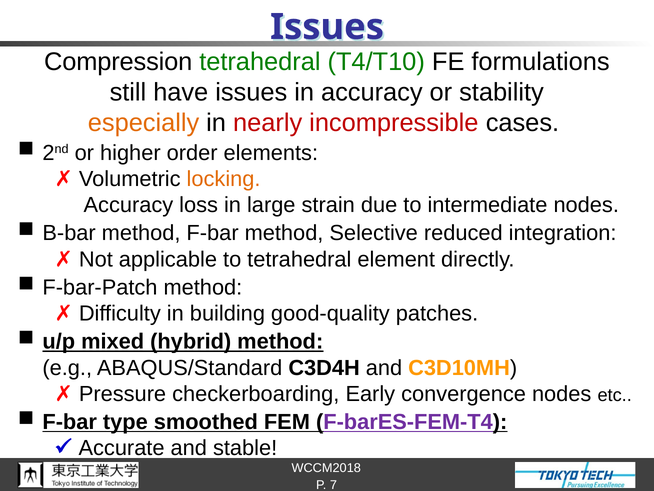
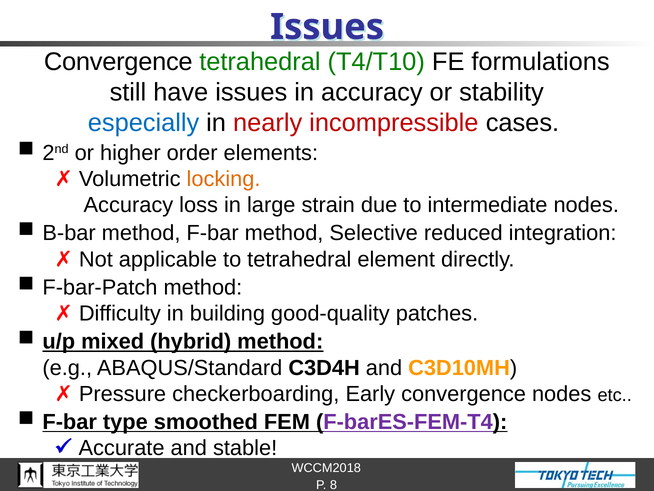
Compression: Compression -> Convergence (118, 62)
especially colour: orange -> blue (144, 123)
7: 7 -> 8 (333, 484)
